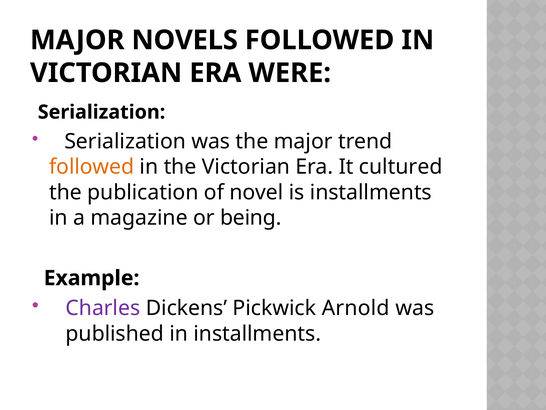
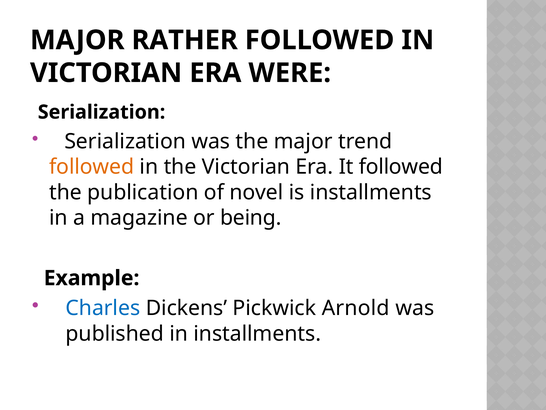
NOVELS: NOVELS -> RATHER (185, 40)
It cultured: cultured -> followed (401, 167)
Charles colour: purple -> blue (103, 308)
